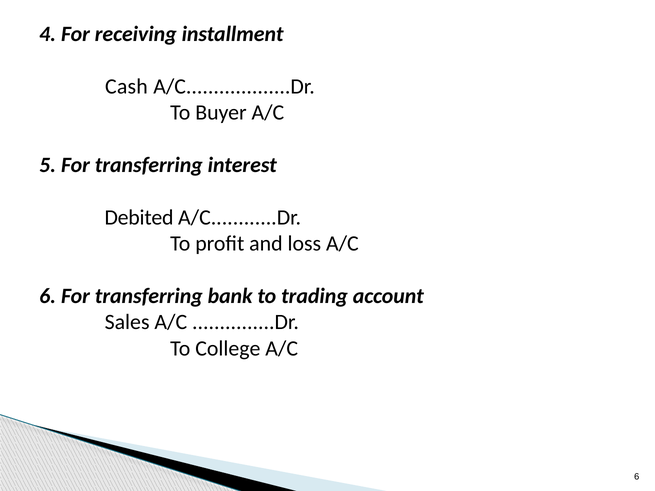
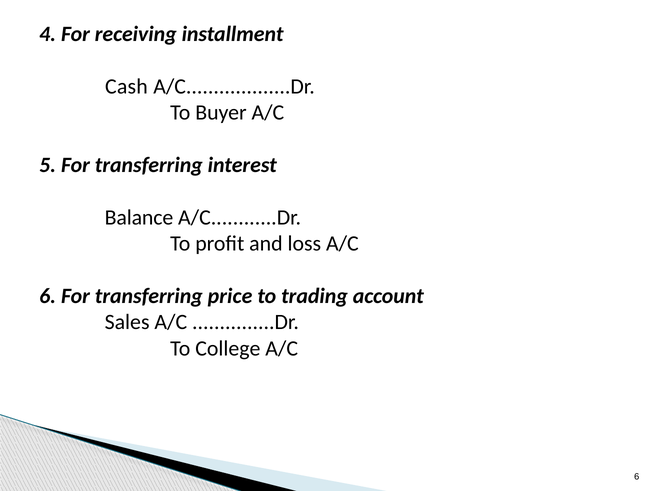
Debited: Debited -> Balance (139, 218)
bank: bank -> price (230, 296)
